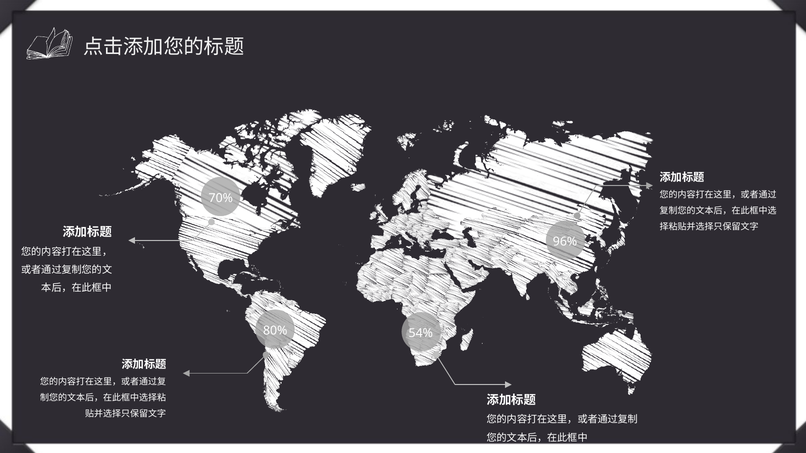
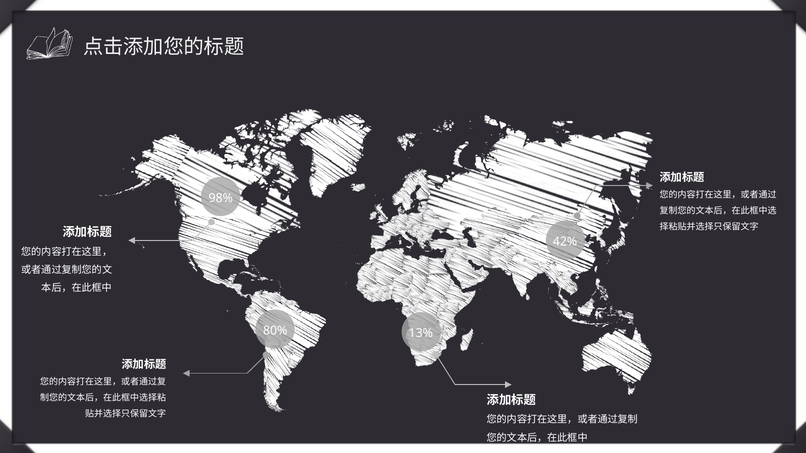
70%: 70% -> 98% (221, 198)
96%: 96% -> 42% (565, 242)
54%: 54% -> 13% (421, 334)
